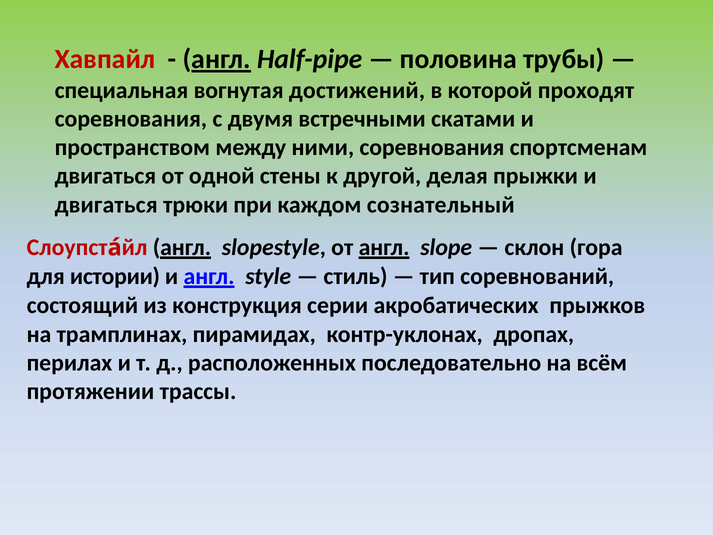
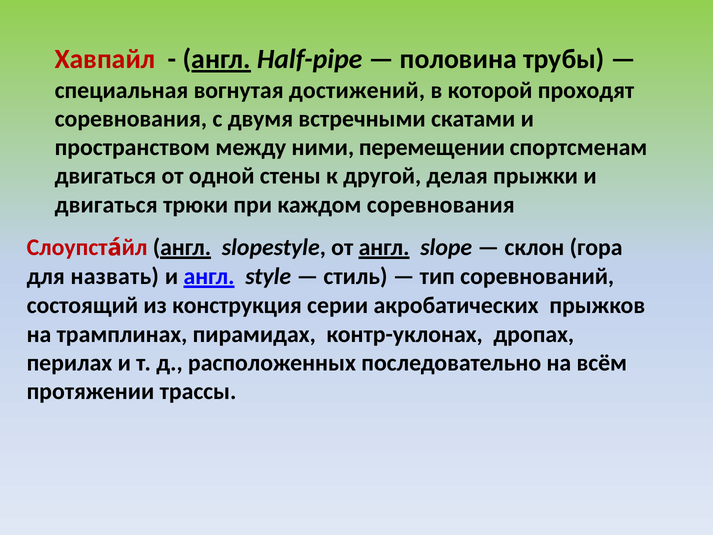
ними соревнования: соревнования -> перемещении (432, 148)
каждом сознательный: сознательный -> соревнования (441, 205)
истории: истории -> назвать (115, 276)
